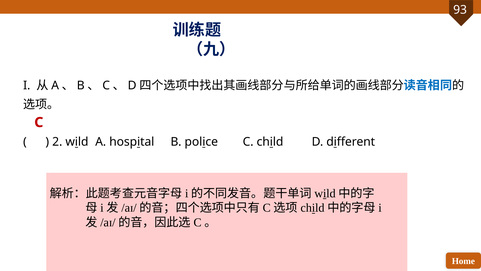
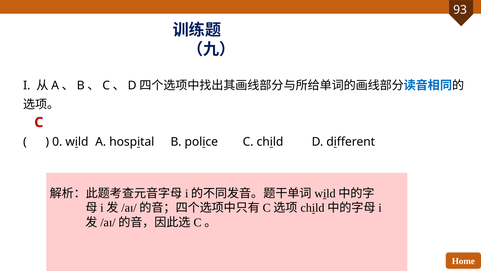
2: 2 -> 0 (57, 142)
